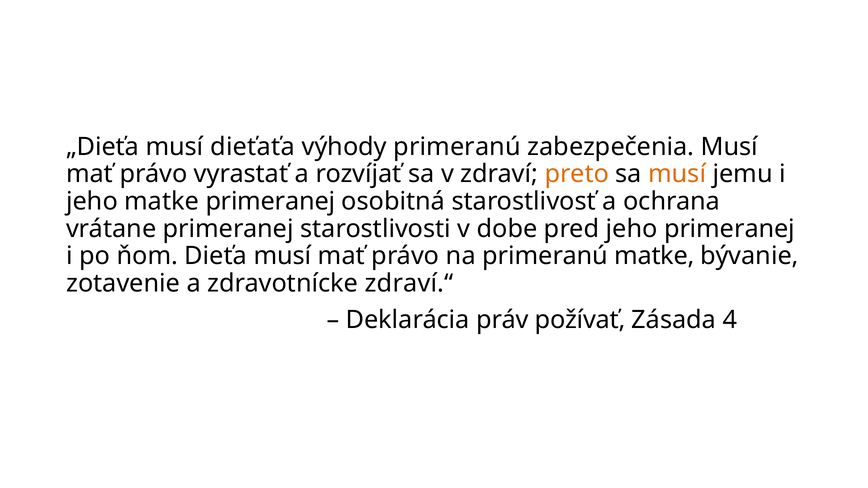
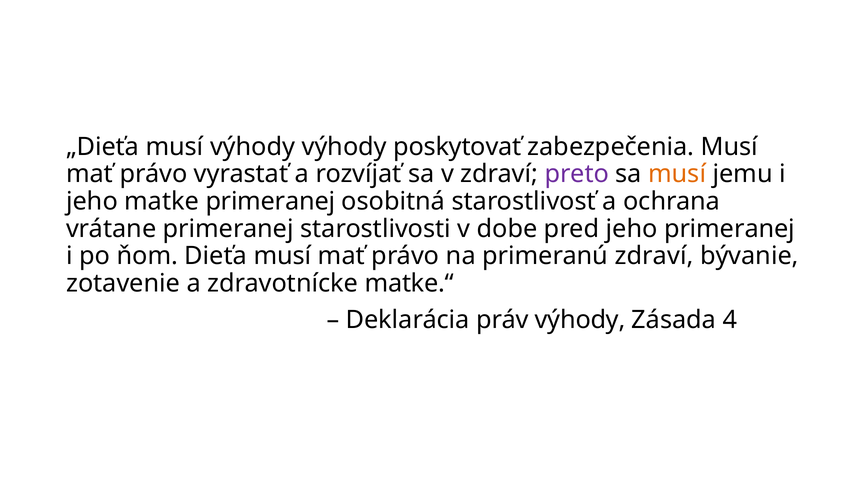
musí dieťaťa: dieťaťa -> výhody (253, 147)
výhody primeranú: primeranú -> poskytovať (457, 147)
preto colour: orange -> purple (577, 174)
primeranú matke: matke -> zdraví (654, 256)
zdraví.“: zdraví.“ -> matke.“ (409, 283)
práv požívať: požívať -> výhody (580, 320)
